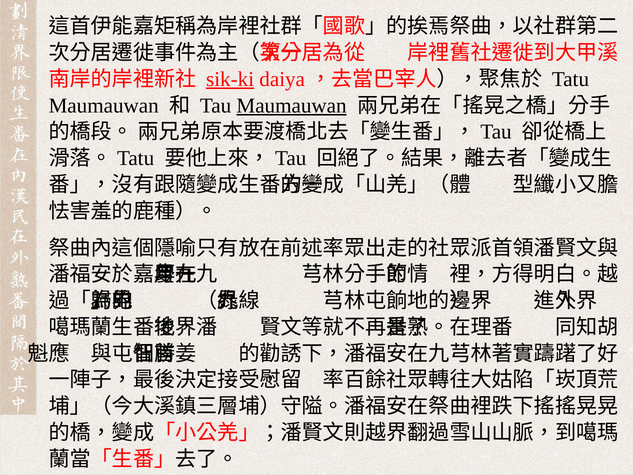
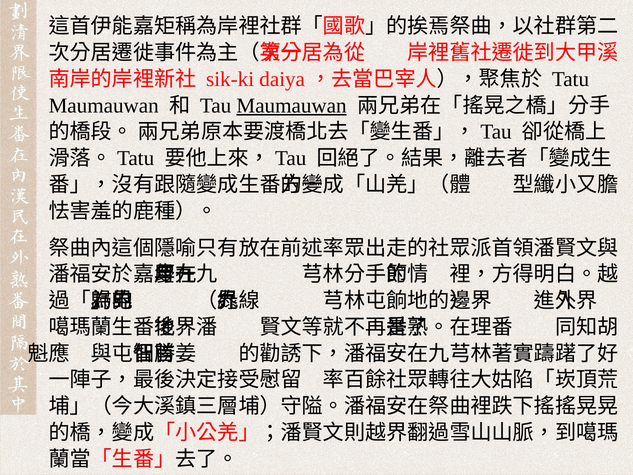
sik-ki underline: present -> none (230, 79)
